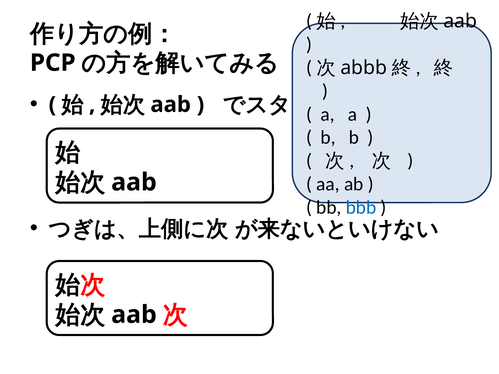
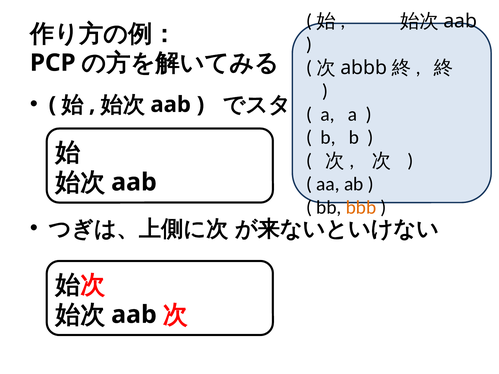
bbb colour: blue -> orange (361, 208)
